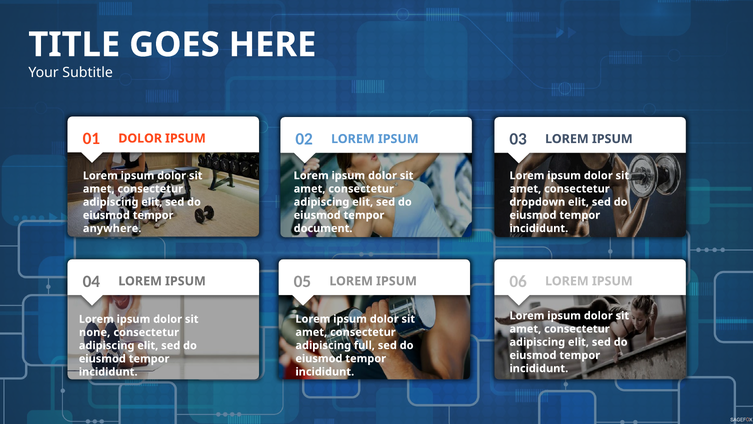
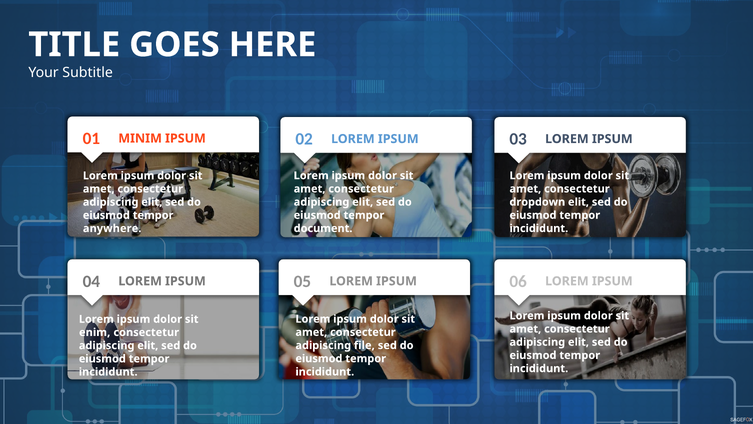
01 DOLOR: DOLOR -> MINIM (140, 138)
none: none -> enim (95, 332)
full: full -> file (364, 345)
